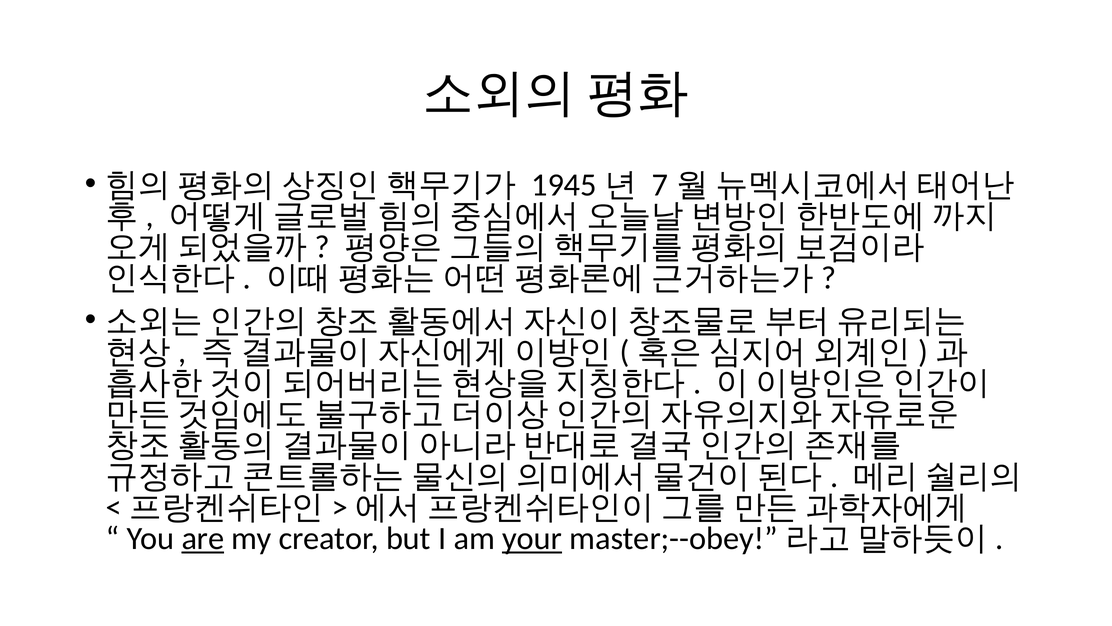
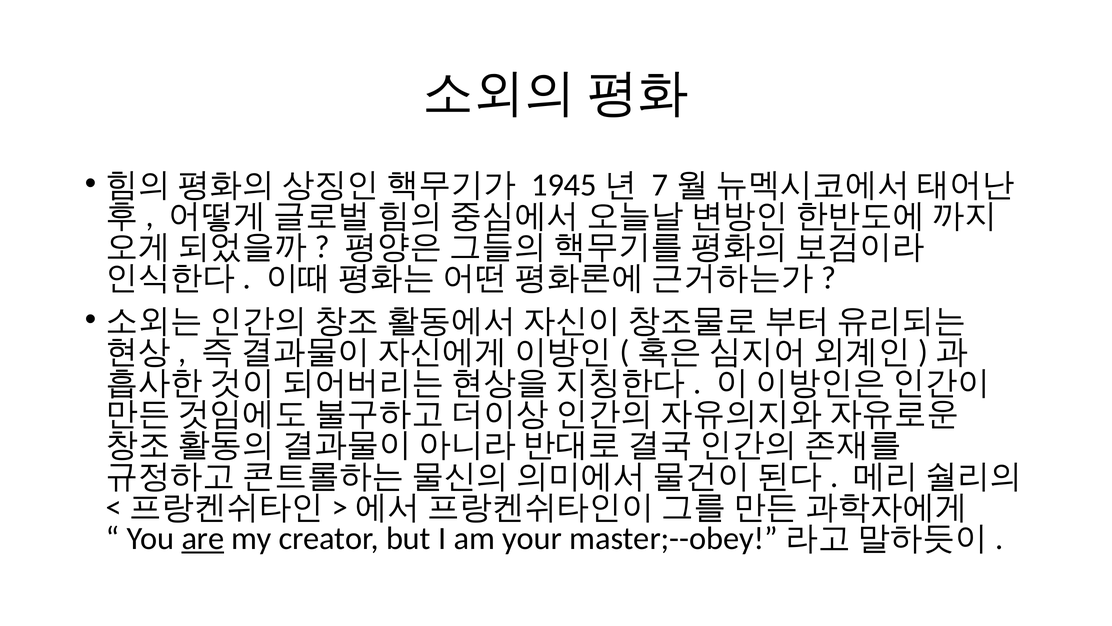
your underline: present -> none (532, 538)
